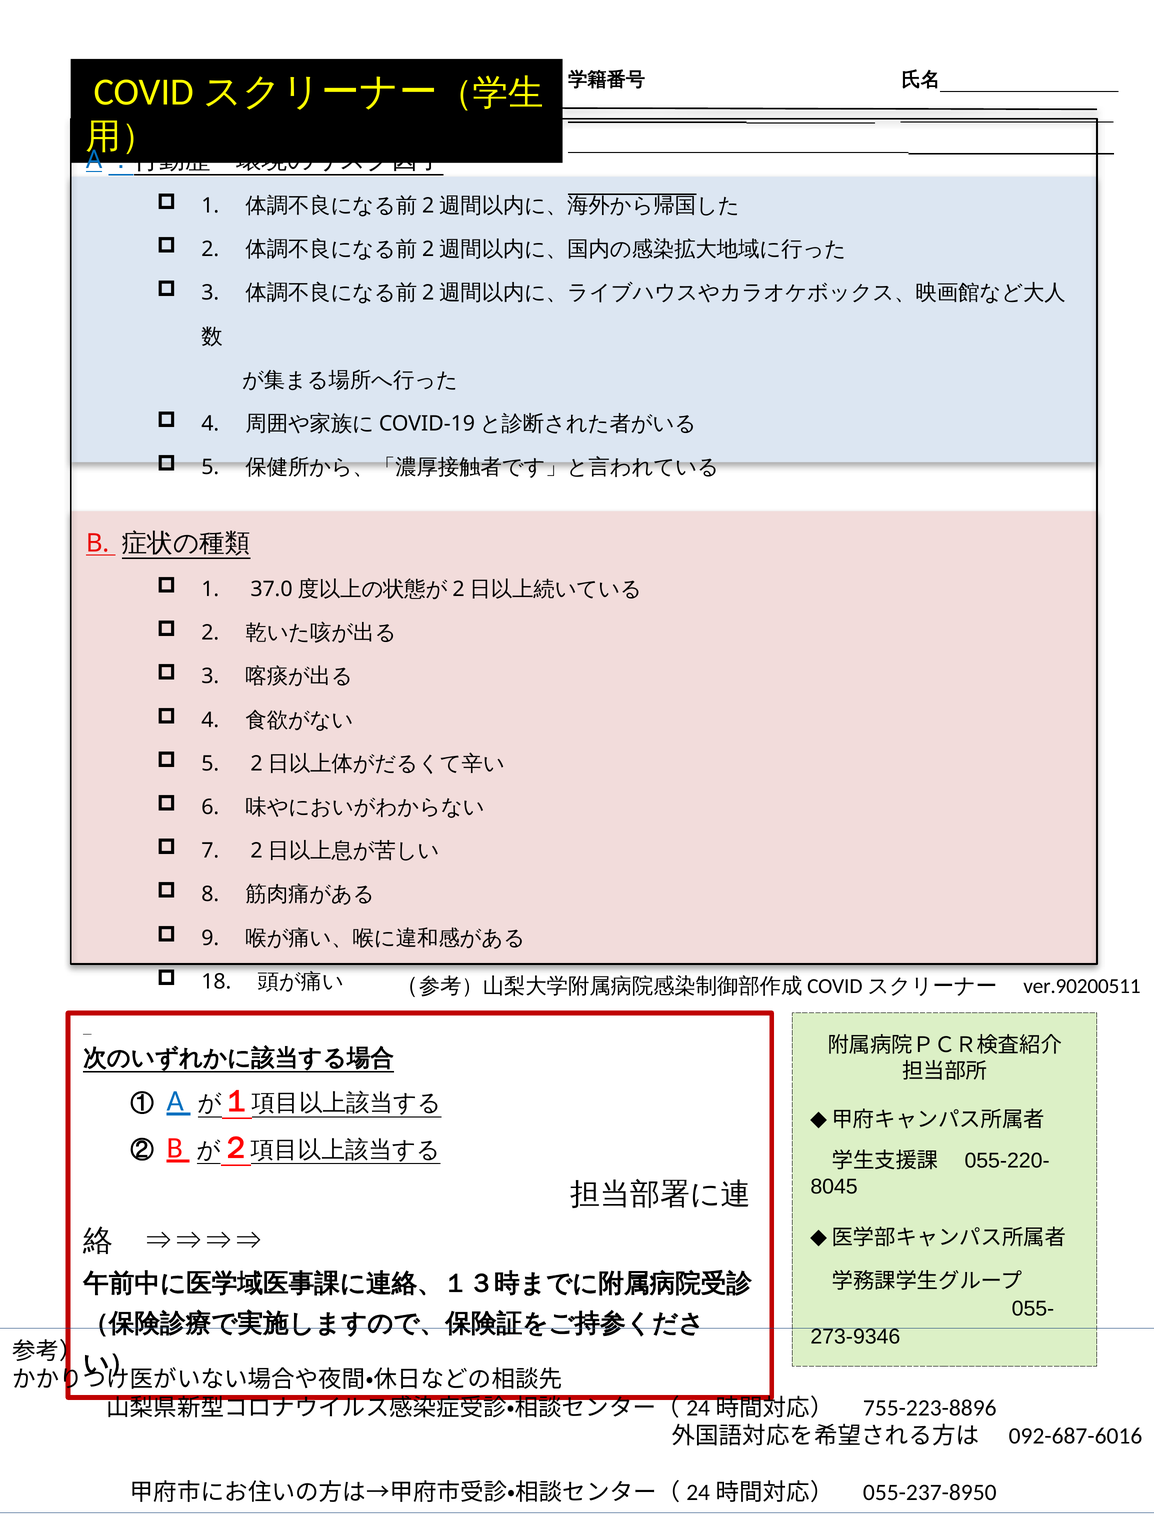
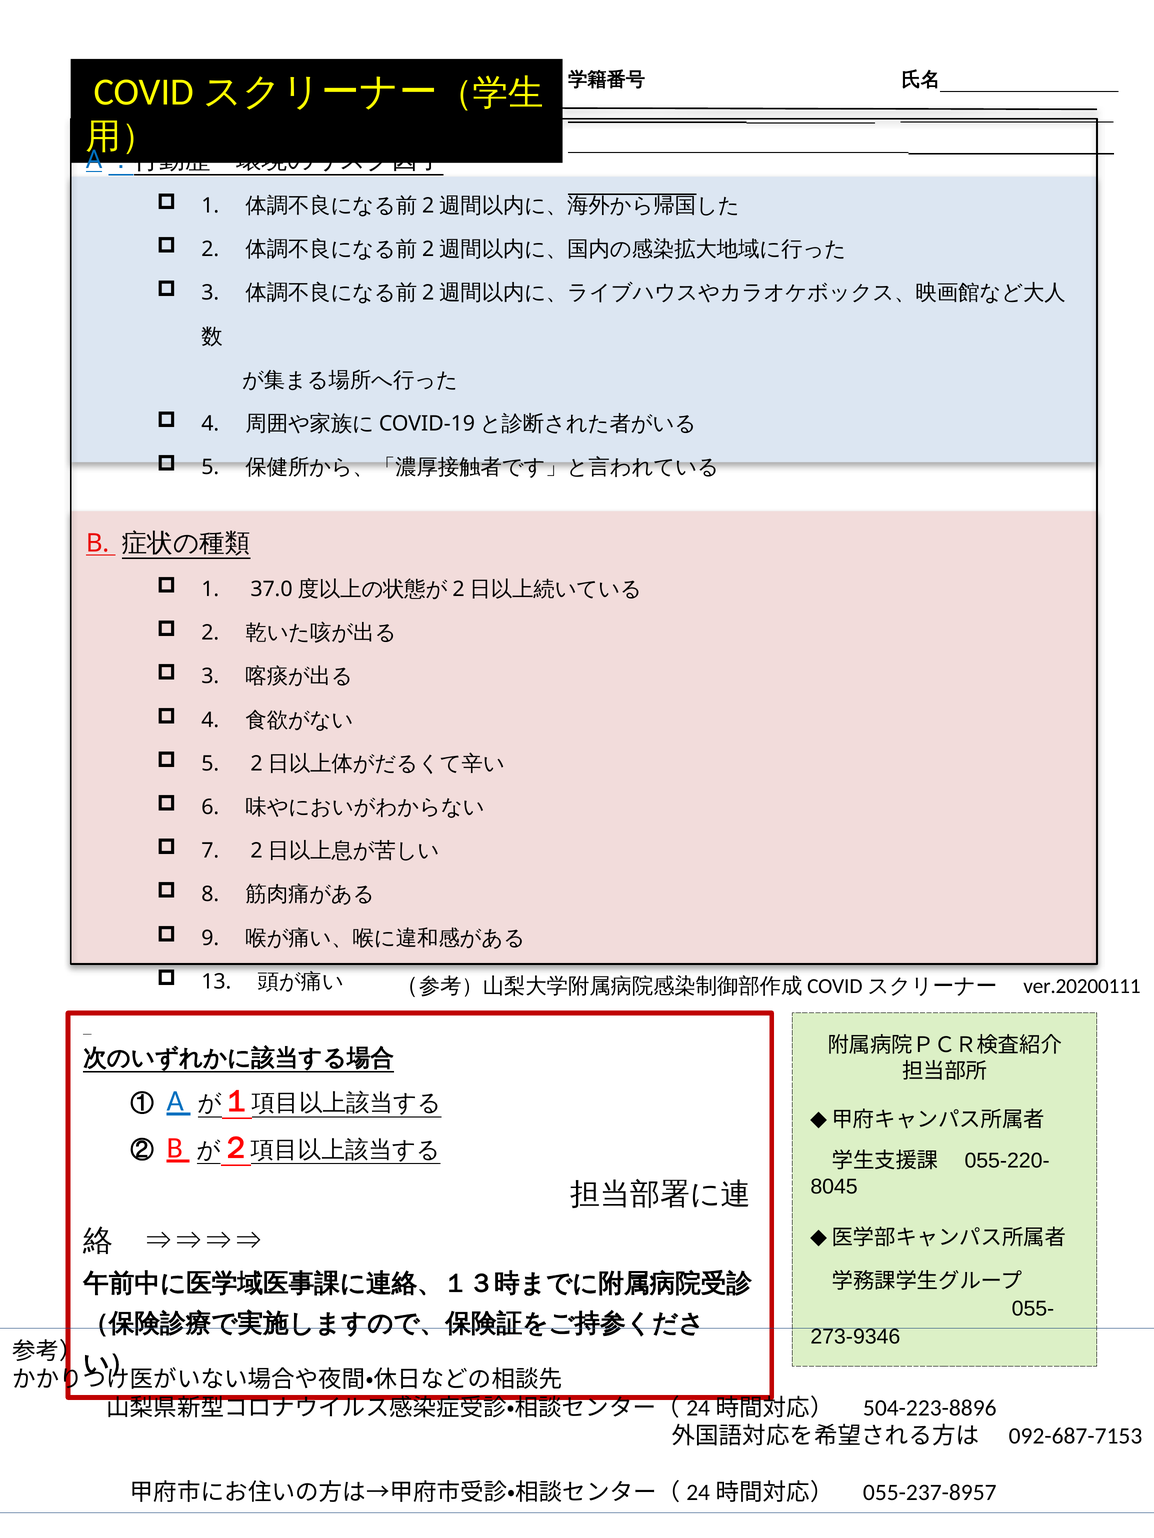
18: 18 -> 13 (216, 982)
ver.90200511: ver.90200511 -> ver.20200111 (1082, 987)
755-223-8896: 755-223-8896 -> 504-223-8896 (930, 1409)
092-687-6016: 092-687-6016 -> 092-687-7153 (1075, 1437)
055-237-8950: 055-237-8950 -> 055-237-8957 (930, 1493)
